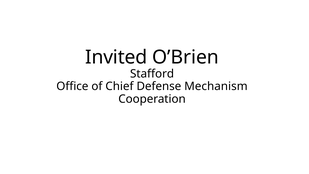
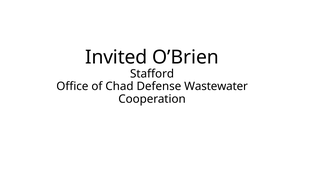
Chief: Chief -> Chad (119, 86)
Mechanism: Mechanism -> Wastewater (216, 86)
